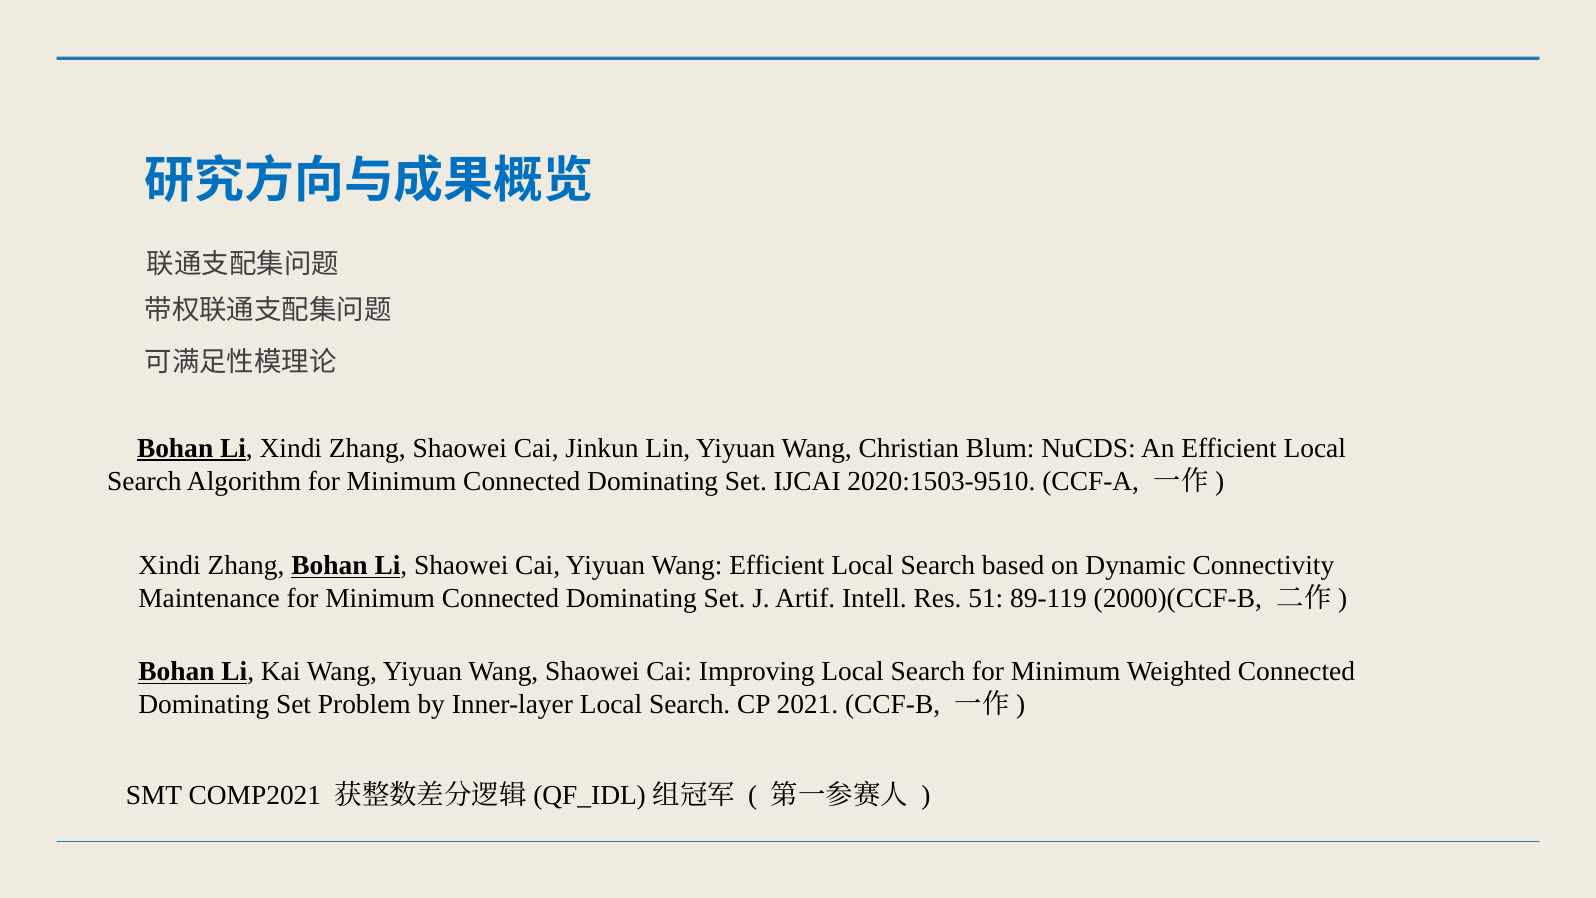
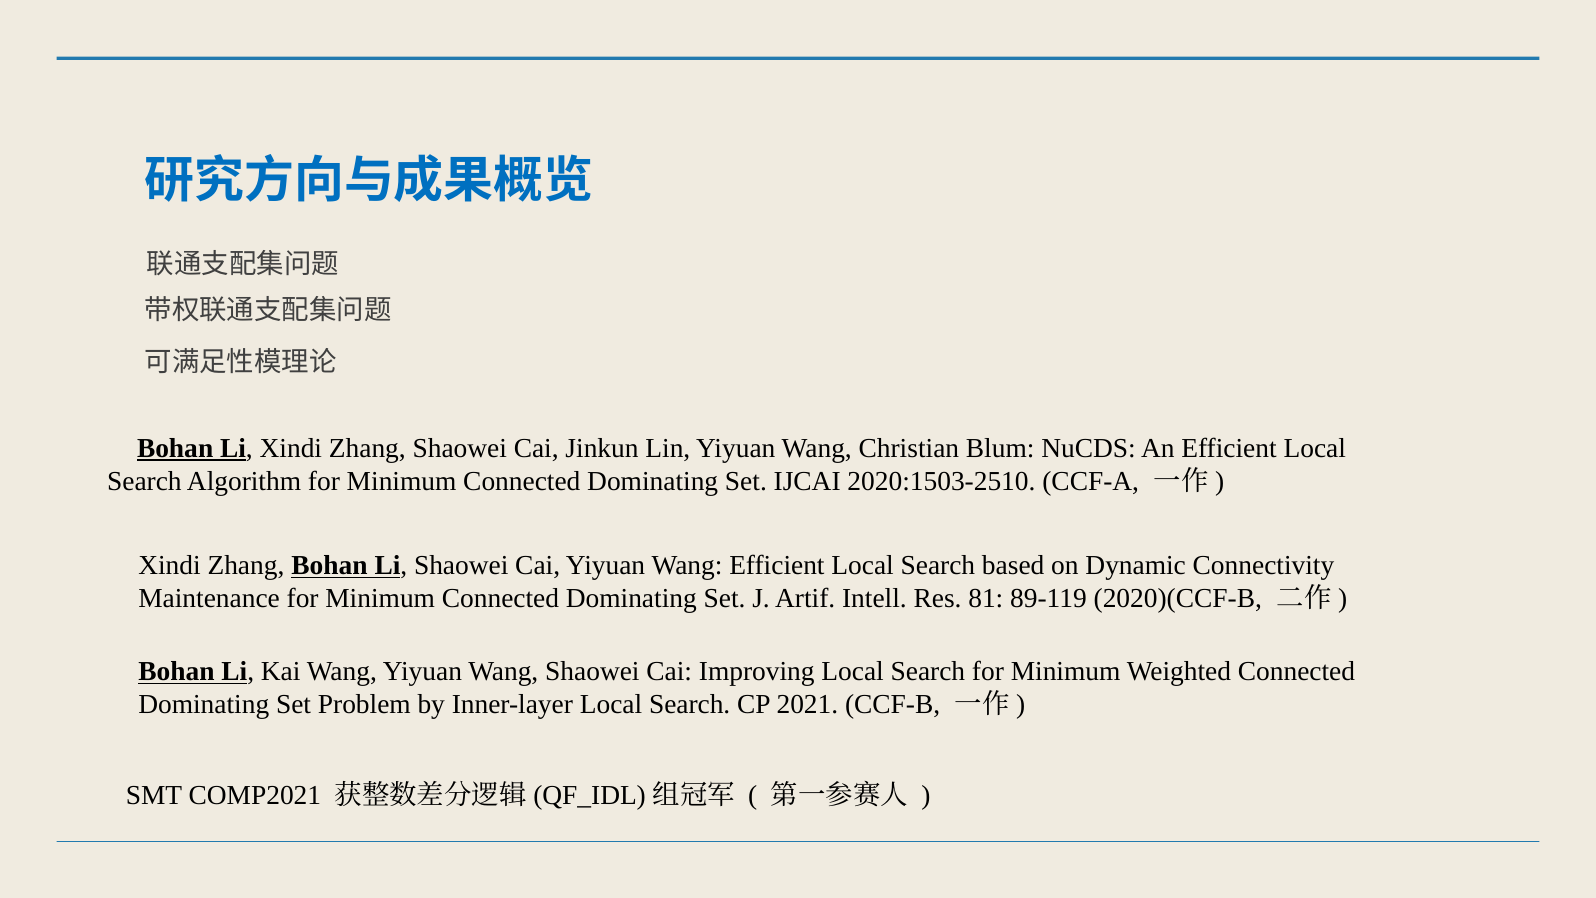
2020:1503-9510: 2020:1503-9510 -> 2020:1503-2510 (941, 481)
51: 51 -> 81 (986, 598)
2000)(CCF-B: 2000)(CCF-B -> 2020)(CCF-B (1178, 598)
